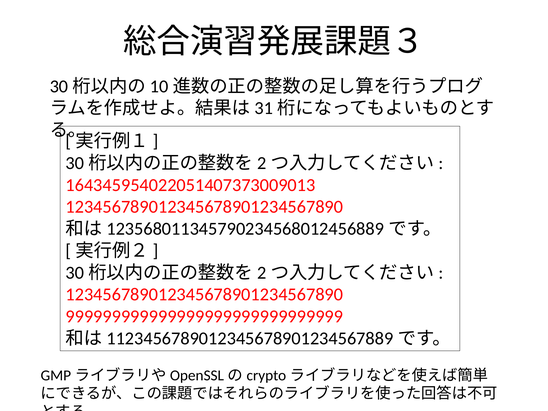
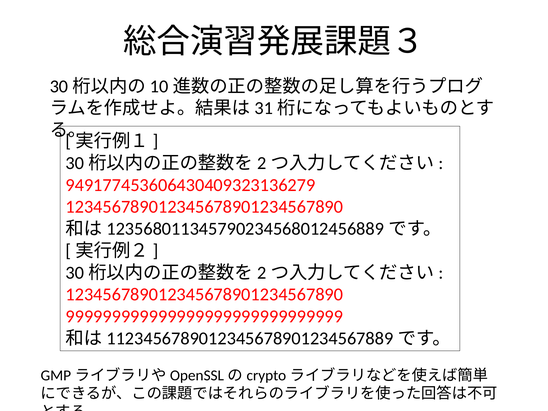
164345954022051407373009013: 164345954022051407373009013 -> 949177453606430409323136279 (190, 185)
